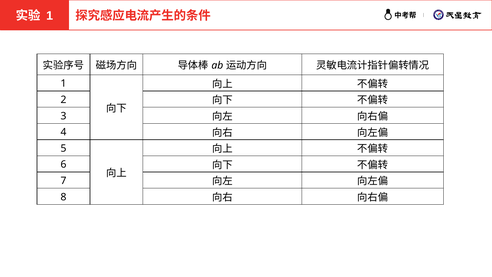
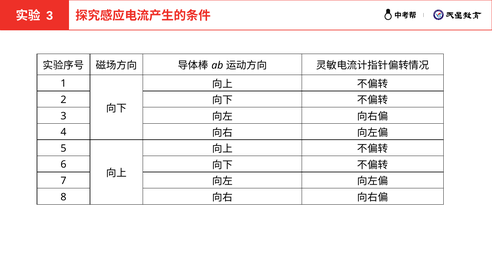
1: 1 -> 3 (50, 16)
